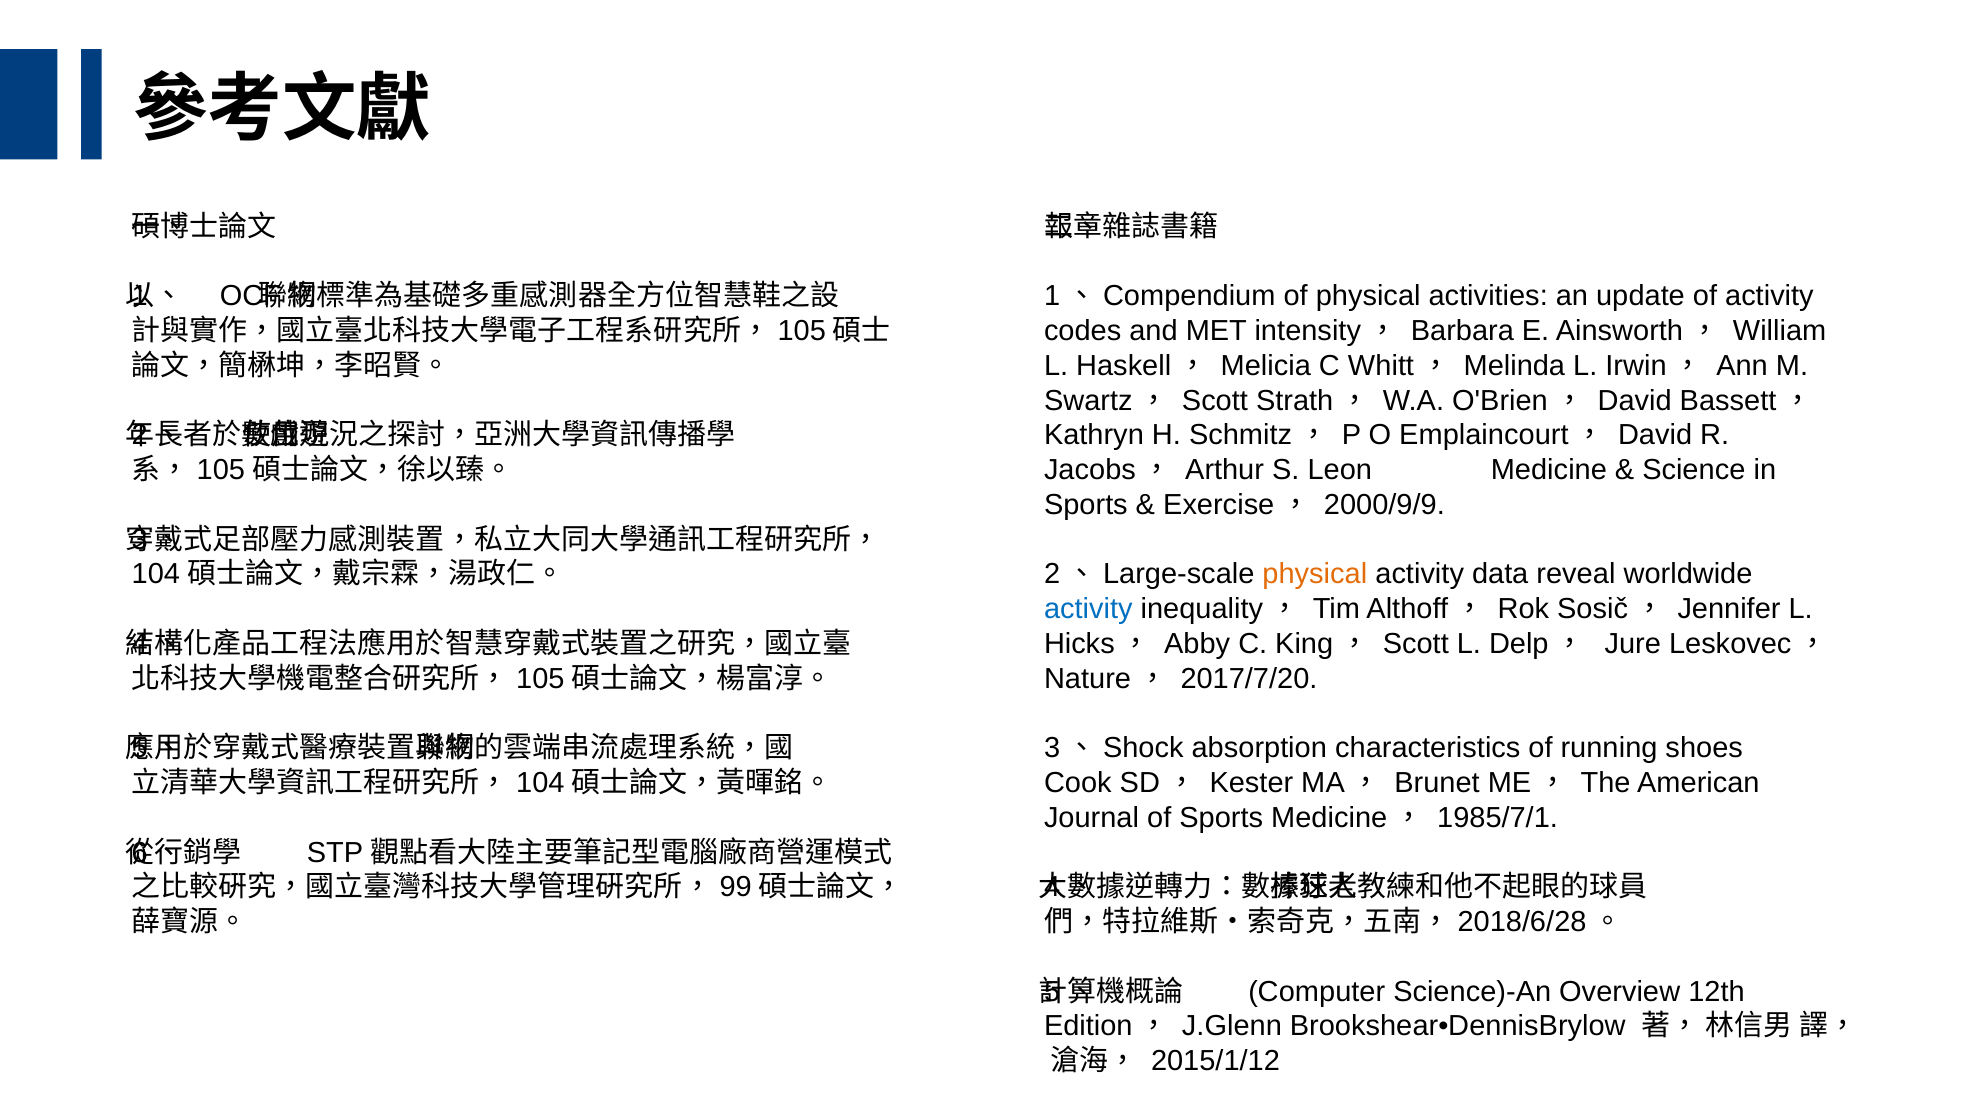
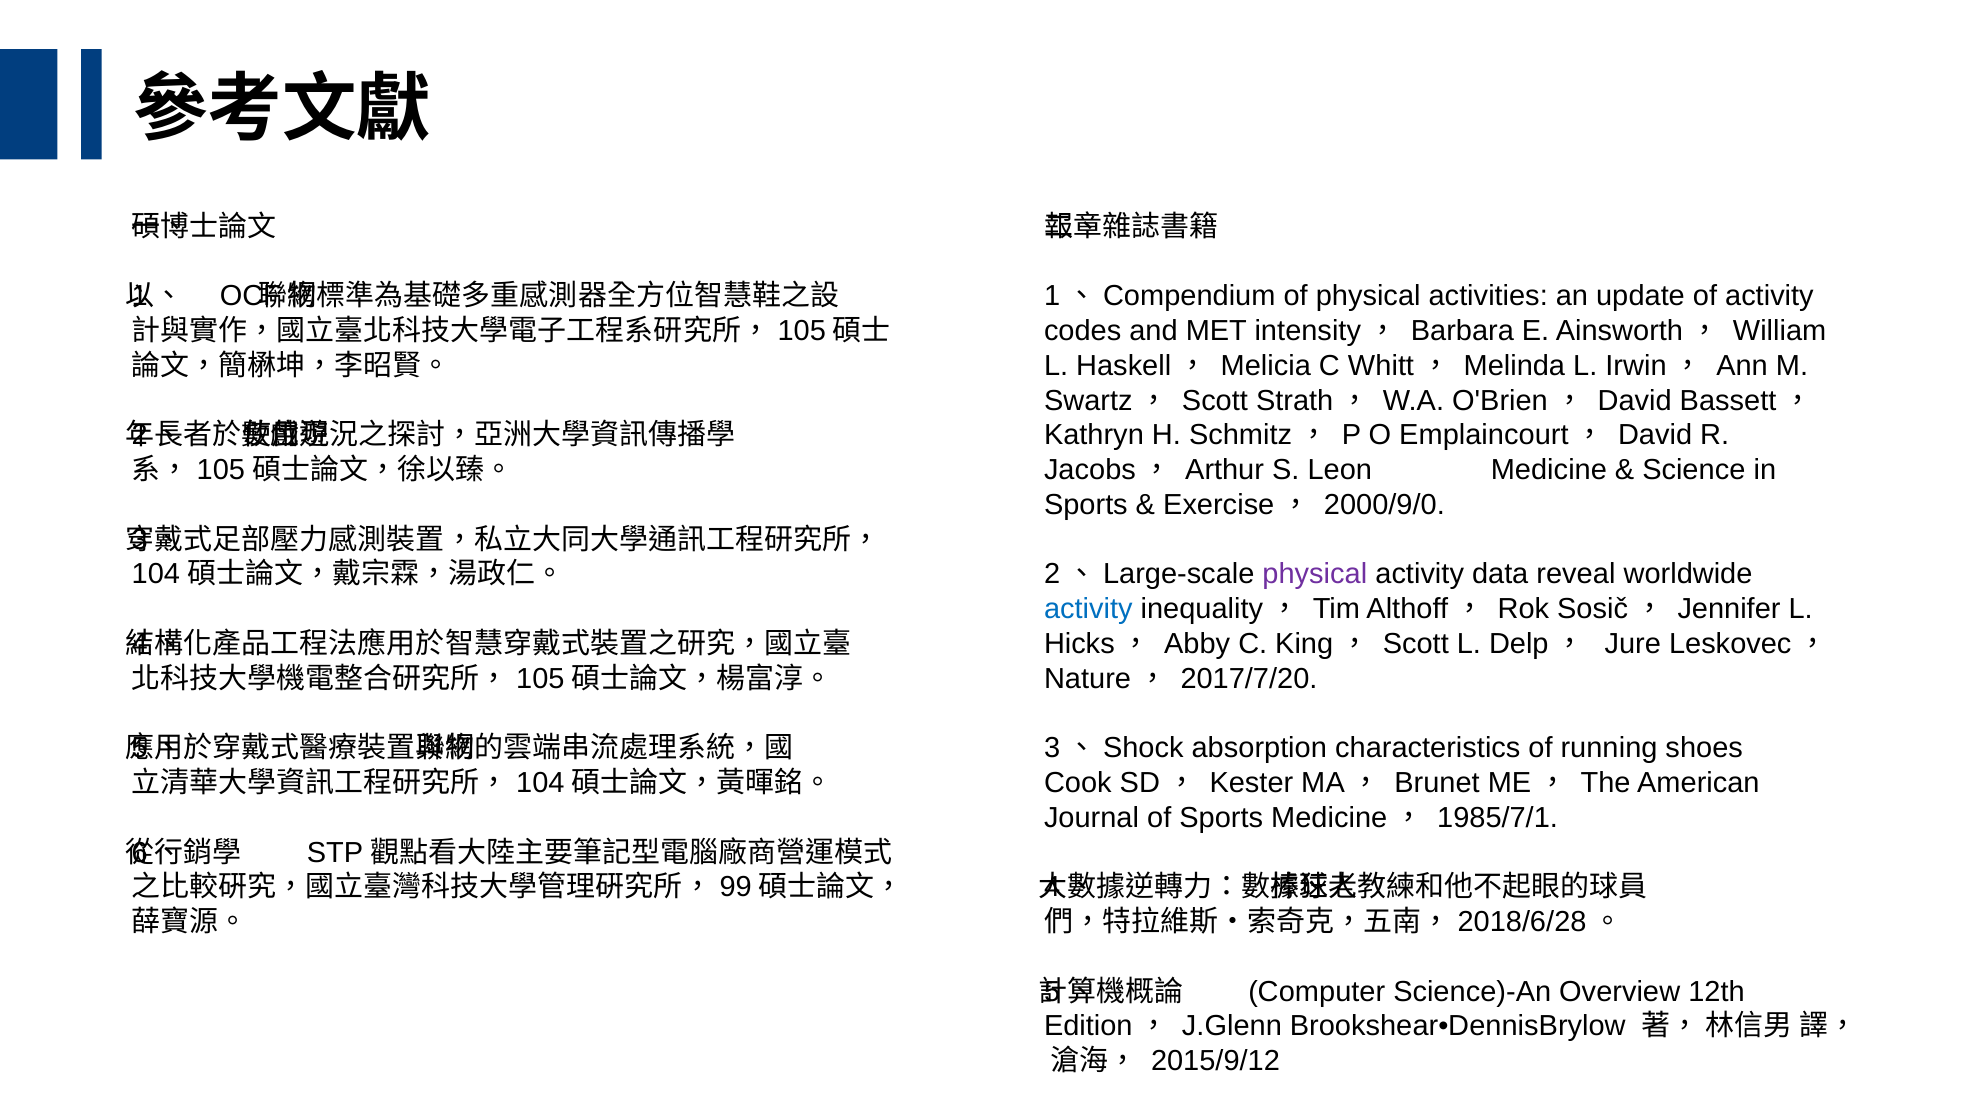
2000/9/9: 2000/9/9 -> 2000/9/0 (1384, 505)
physical colour: orange -> purple (1315, 574)
2015/1/12: 2015/1/12 -> 2015/9/12 (1215, 1061)
